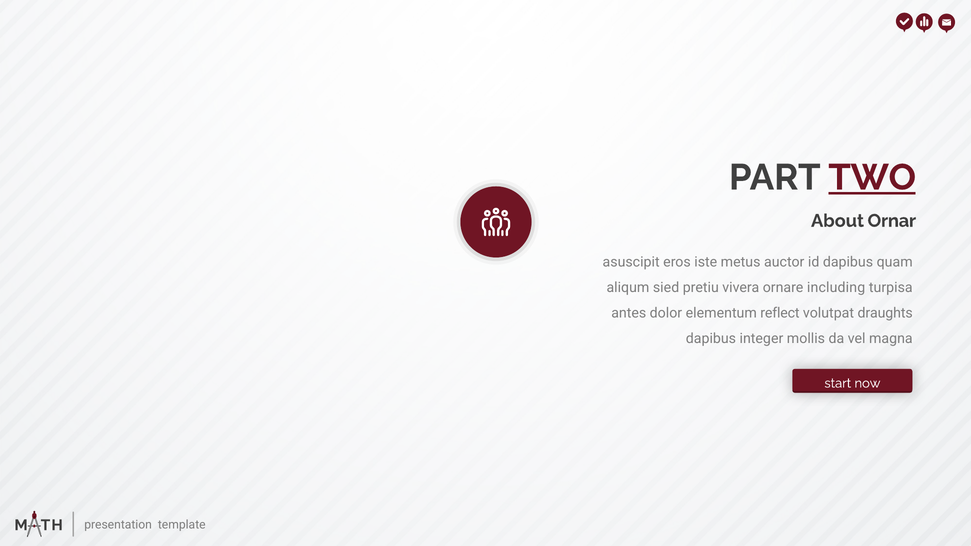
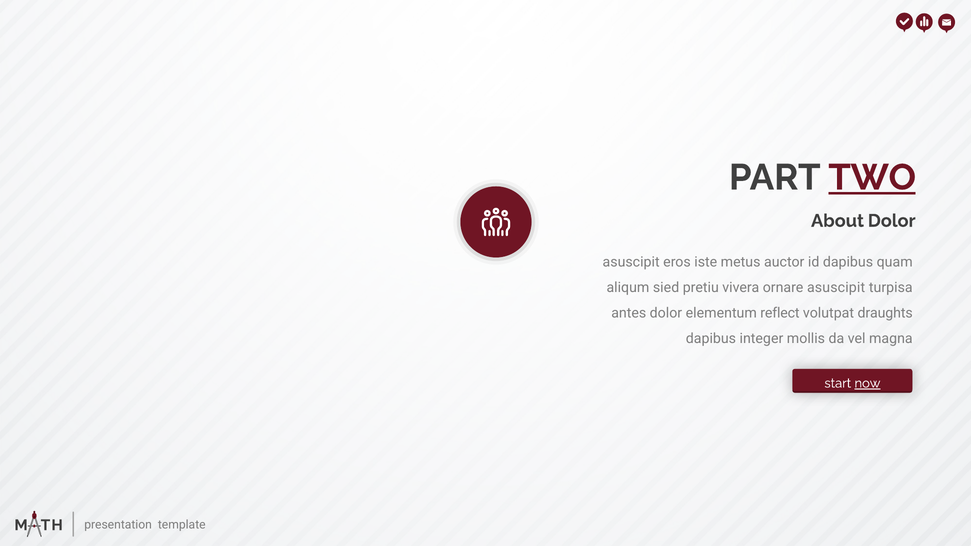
About Ornar: Ornar -> Dolor (892, 221)
ornare including: including -> asuscipit (836, 288)
now underline: none -> present (867, 383)
